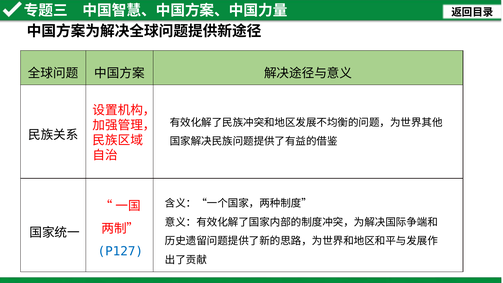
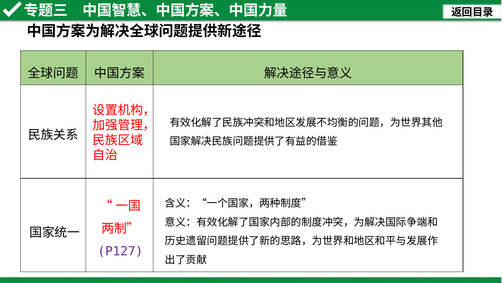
P127 colour: blue -> purple (120, 251)
